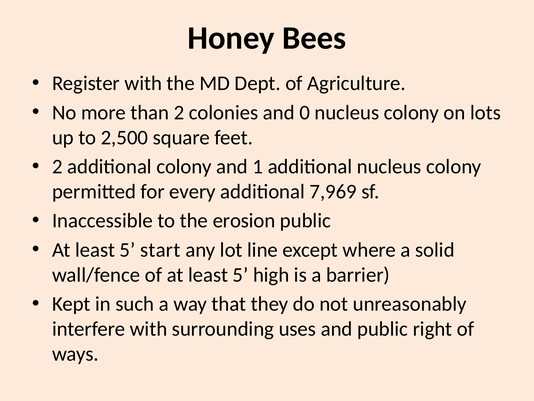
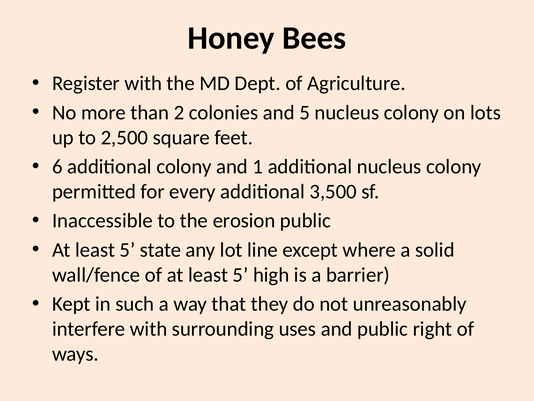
and 0: 0 -> 5 (305, 112)
2: 2 -> 6 (57, 166)
7,969: 7,969 -> 3,500 (333, 191)
start: start -> state (160, 250)
